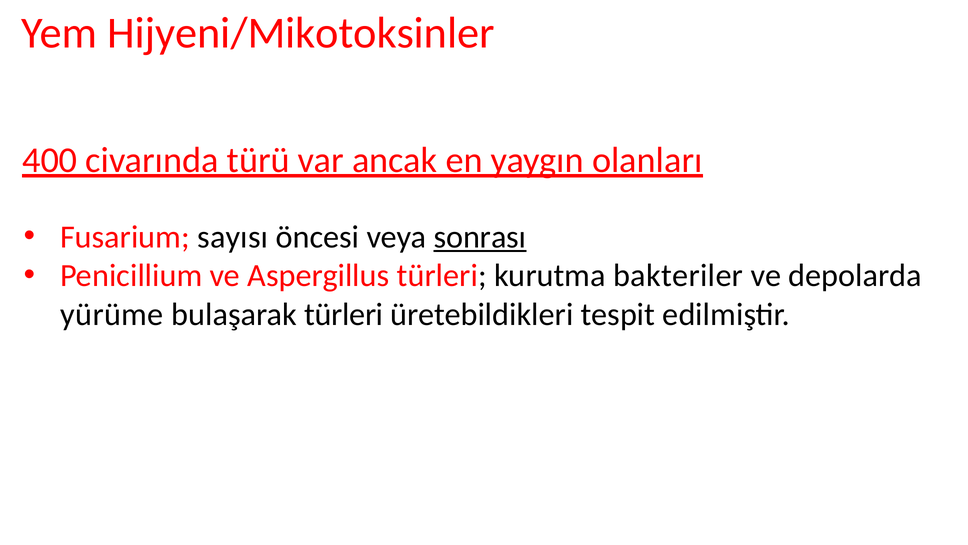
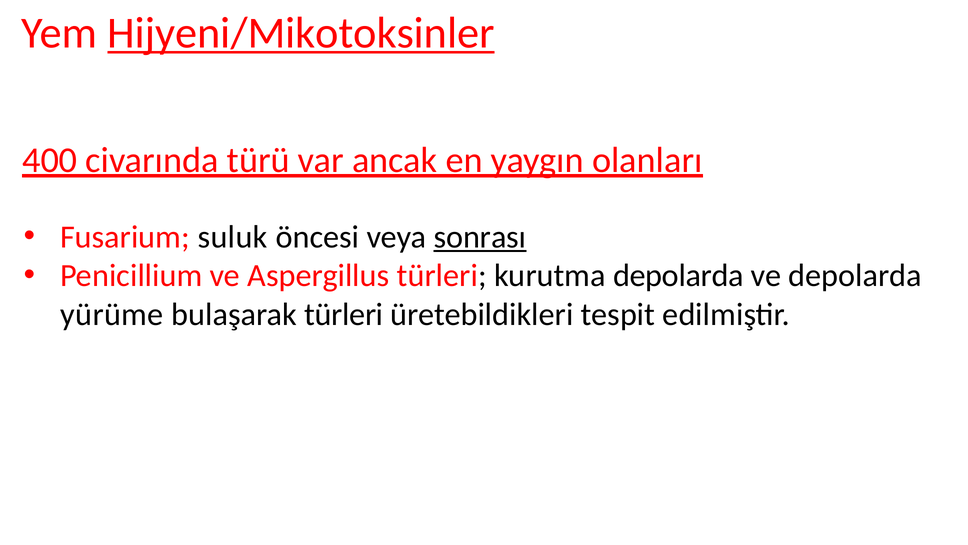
Hijyeni/Mikotoksinler underline: none -> present (301, 33)
sayısı: sayısı -> suluk (233, 237)
kurutma bakteriler: bakteriler -> depolarda (678, 276)
